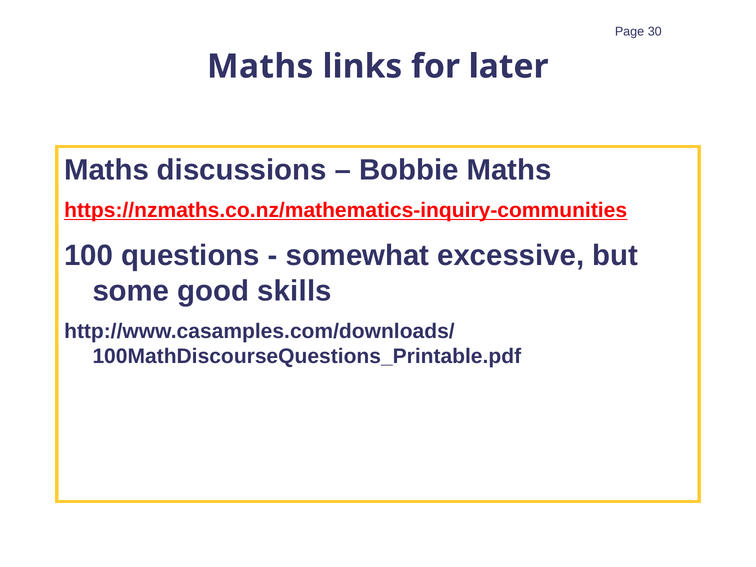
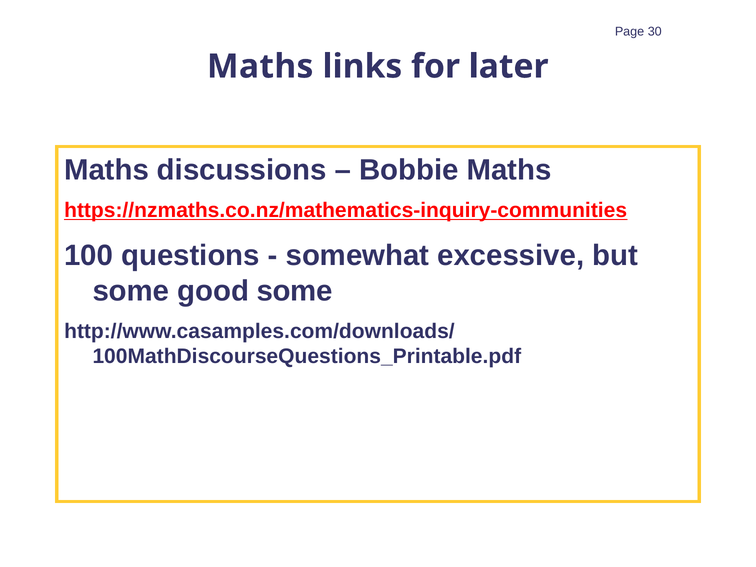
good skills: skills -> some (295, 291)
